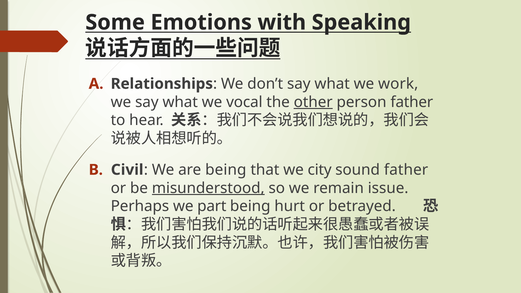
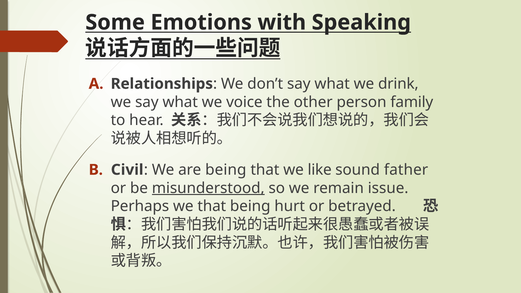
work: work -> drink (398, 84)
vocal: vocal -> voice (244, 102)
other underline: present -> none (313, 102)
person father: father -> family (412, 102)
city: city -> like (320, 170)
we part: part -> that (212, 206)
